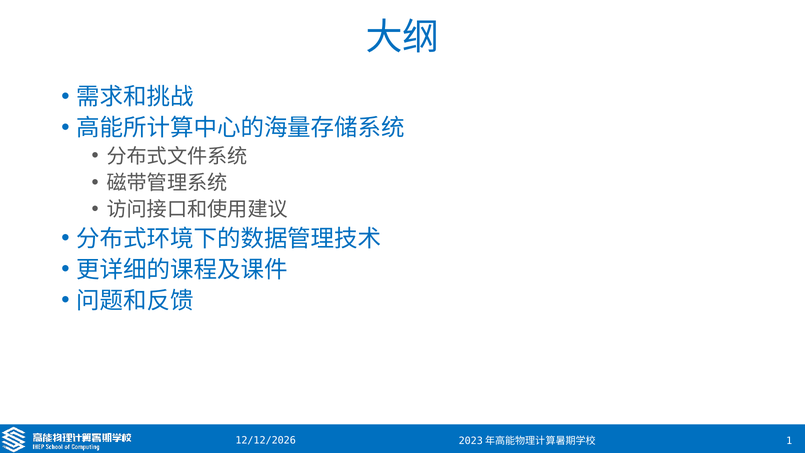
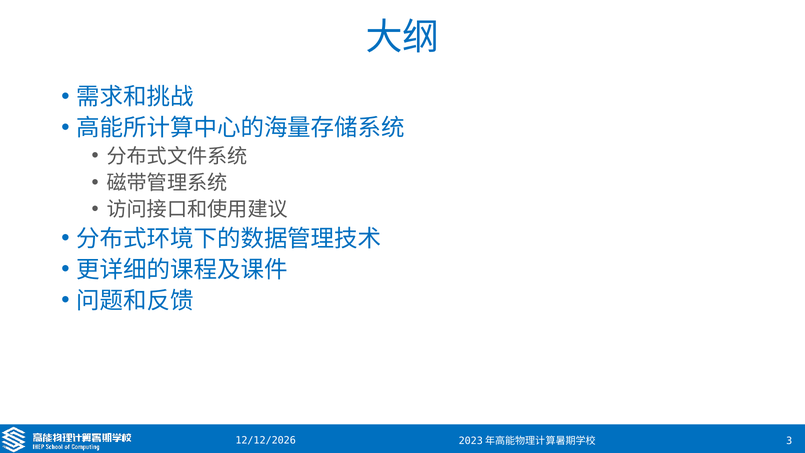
1: 1 -> 3 (789, 441)
